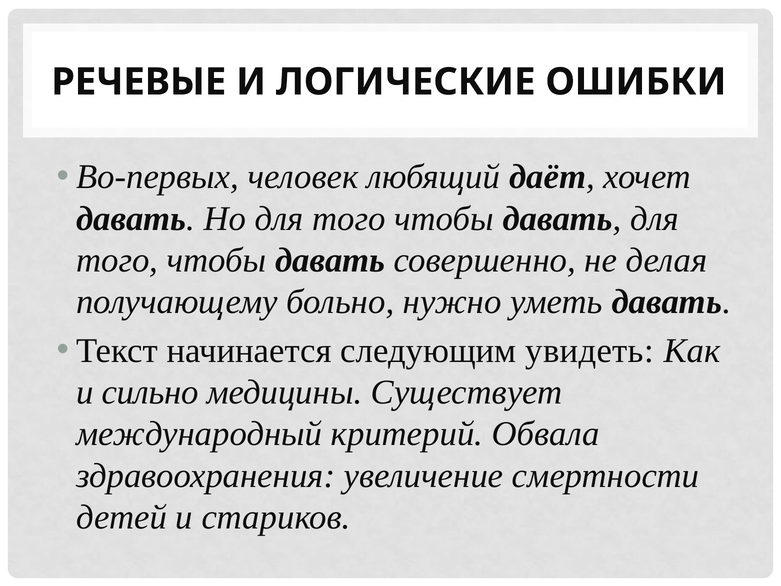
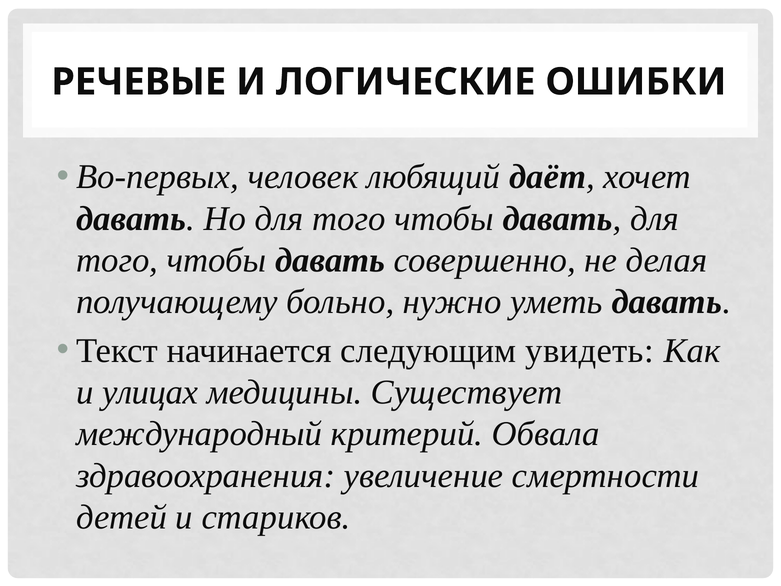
сильно: сильно -> улицах (150, 392)
